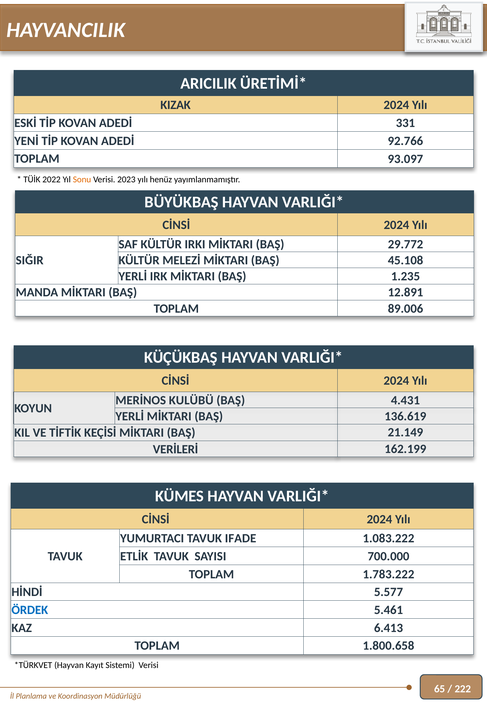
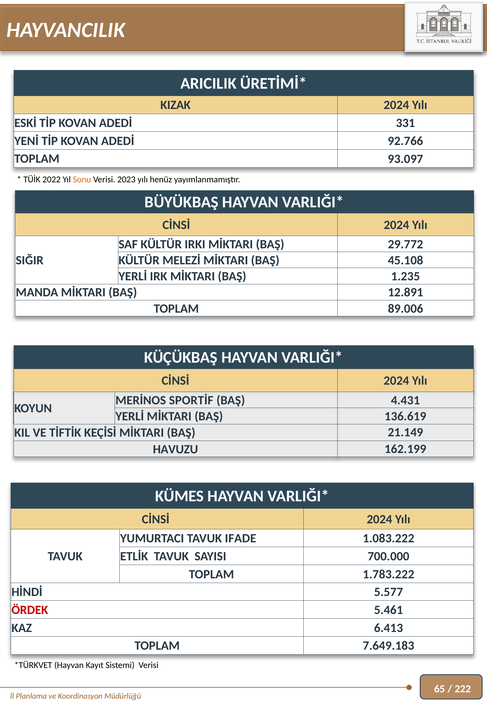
KULÜBÜ: KULÜBÜ -> SPORTİF (191, 400)
VERİLERİ: VERİLERİ -> HAVUZU (175, 449)
ÖRDEK colour: blue -> red (30, 610)
1.800.658: 1.800.658 -> 7.649.183 (389, 645)
